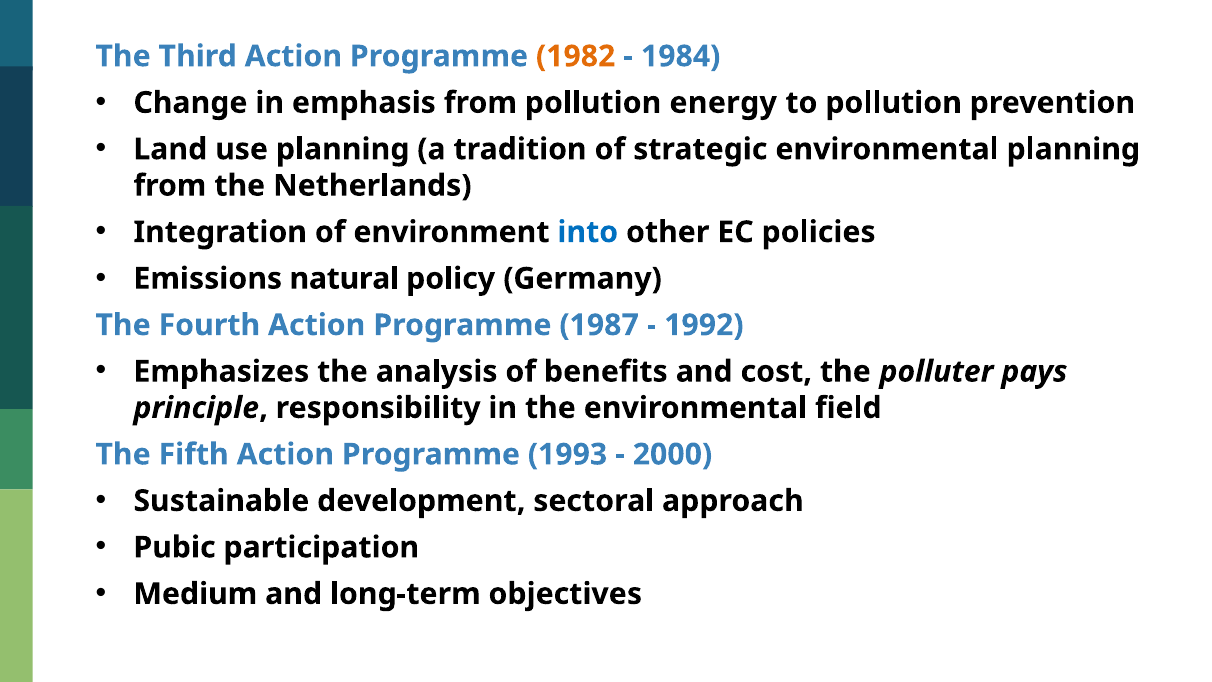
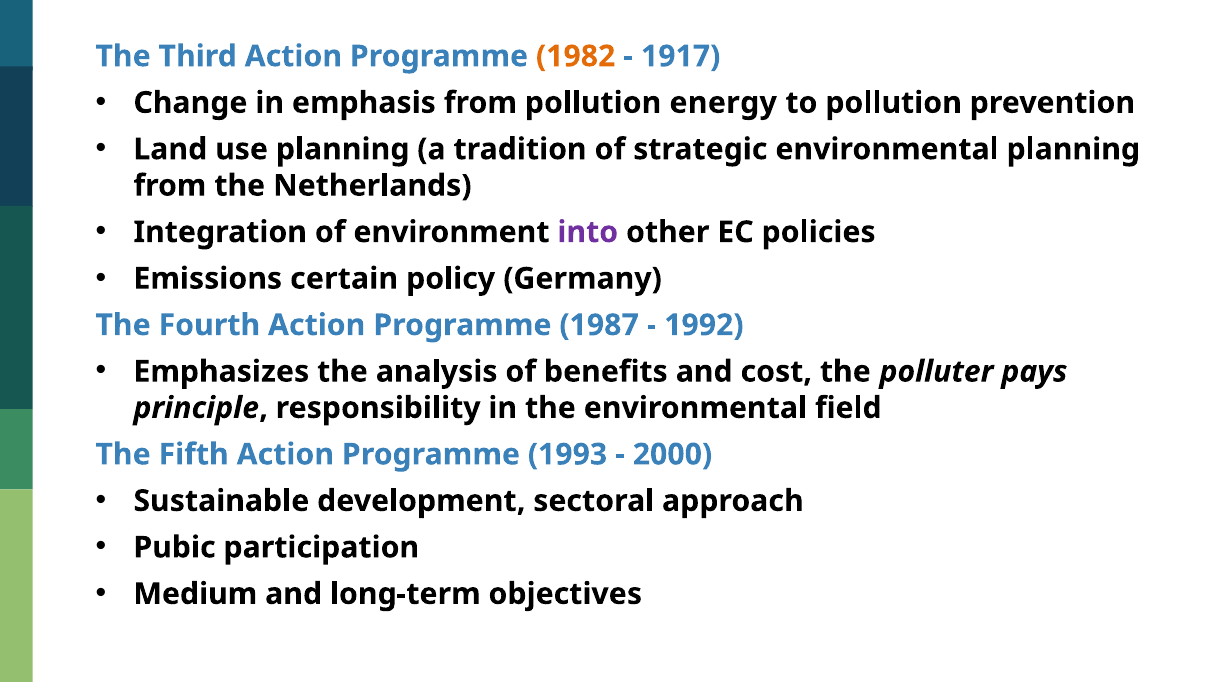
1984: 1984 -> 1917 (681, 56)
into colour: blue -> purple (588, 232)
natural: natural -> certain (344, 279)
